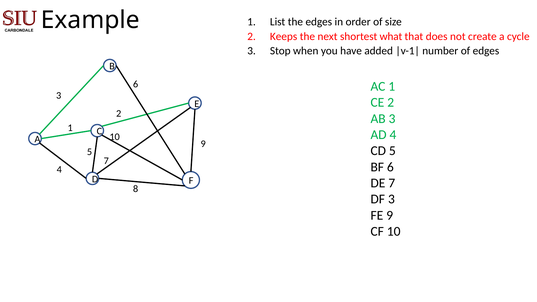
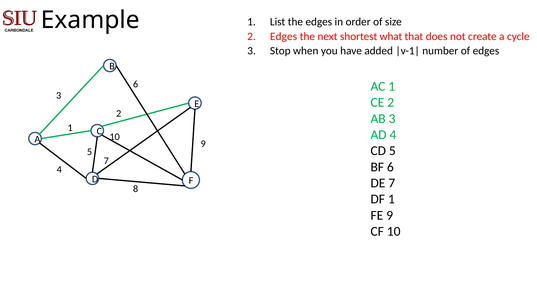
2 Keeps: Keeps -> Edges (284, 36)
DF 3: 3 -> 1 (391, 199)
